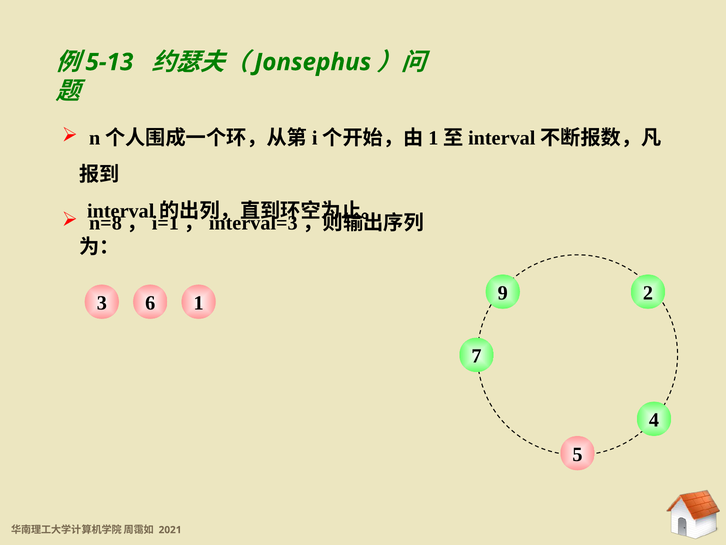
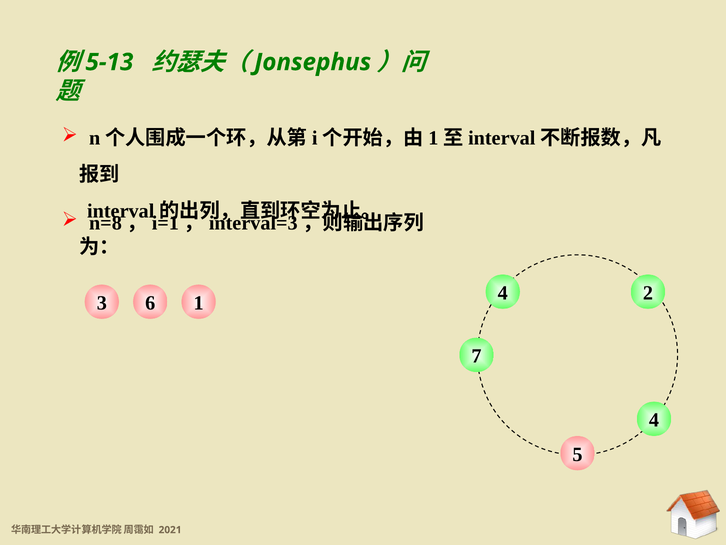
6 9: 9 -> 4 (503, 293)
